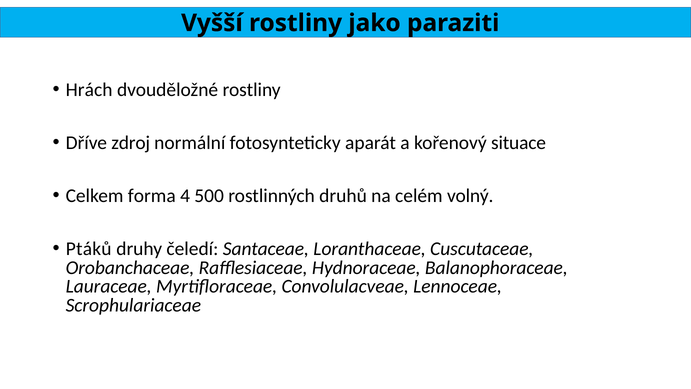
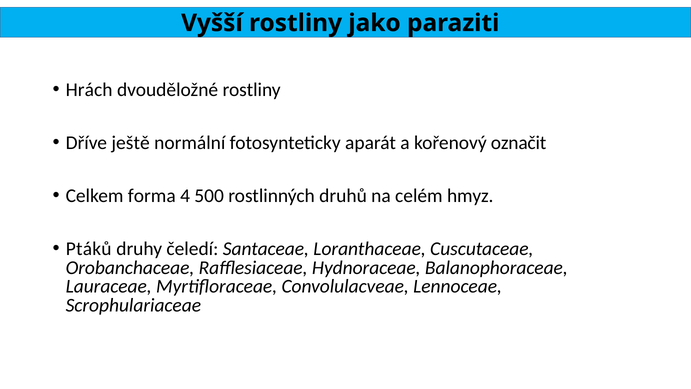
zdroj: zdroj -> ještě (131, 143)
situace: situace -> označit (519, 143)
volný: volný -> hmyz (470, 196)
